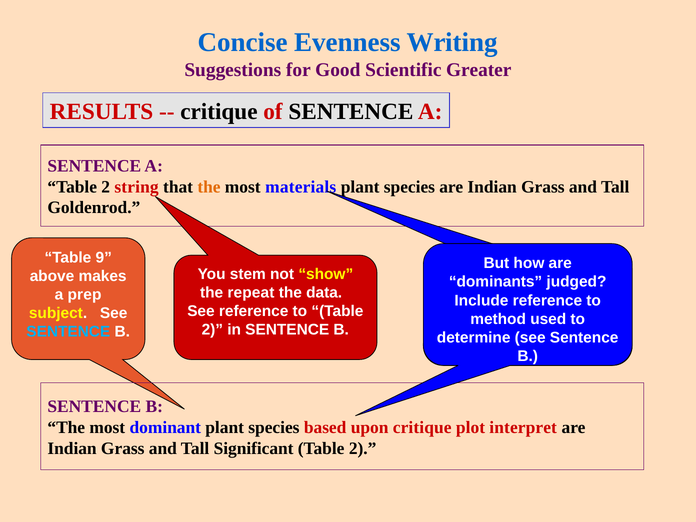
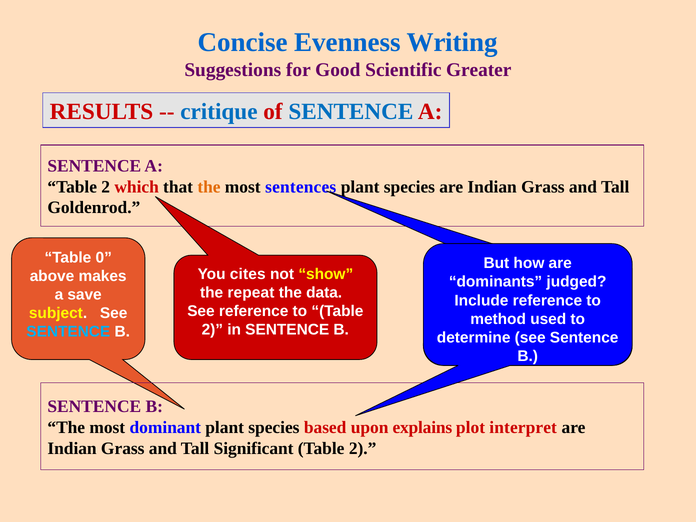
critique colour: black -> blue (219, 112)
SENTENCE colour: black -> blue (351, 112)
string: string -> which (137, 187)
materials: materials -> sentences (301, 187)
9: 9 -> 0 (104, 257)
stem: stem -> cites (248, 274)
prep: prep -> save (85, 295)
upon critique: critique -> explains (422, 428)
